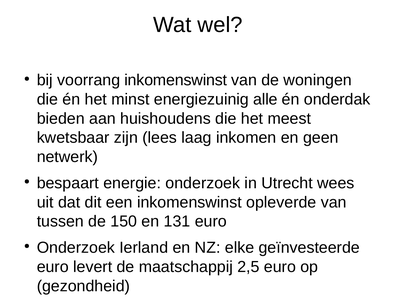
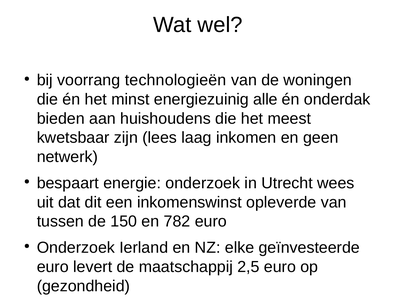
voorrang inkomenswinst: inkomenswinst -> technologieën (176, 80)
131: 131 -> 782 (177, 221)
